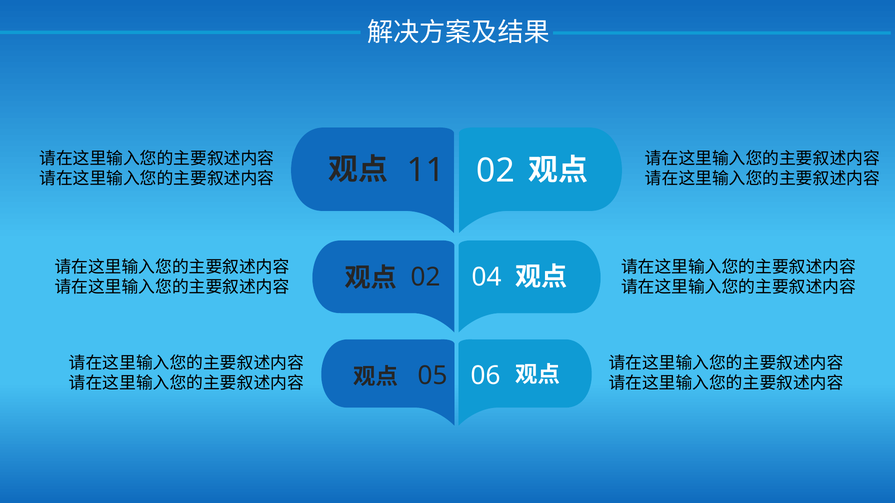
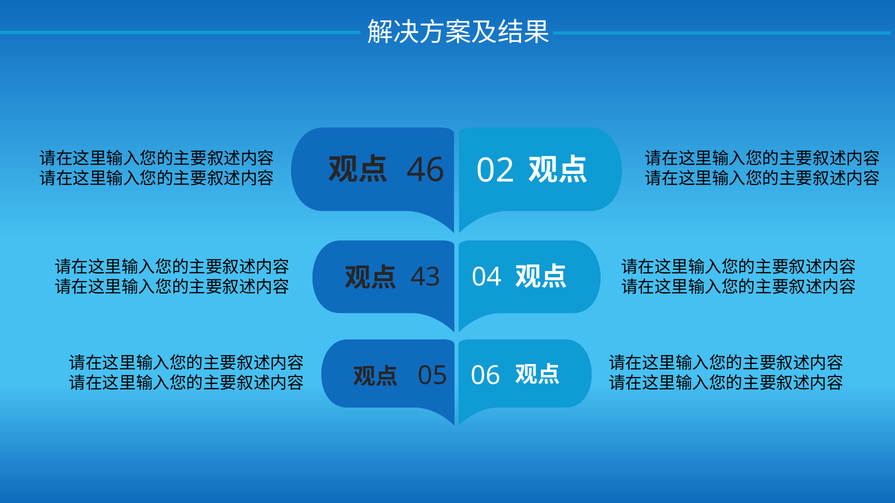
11: 11 -> 46 (426, 170)
02: 02 -> 43 (426, 278)
